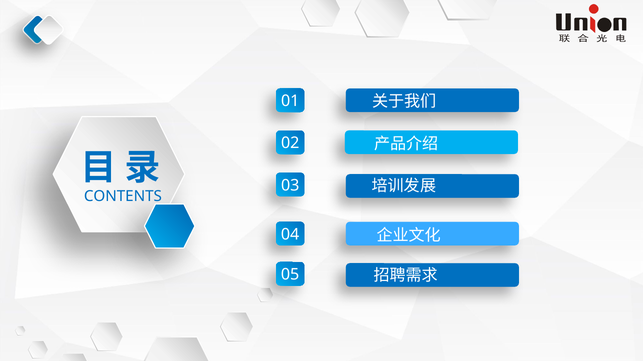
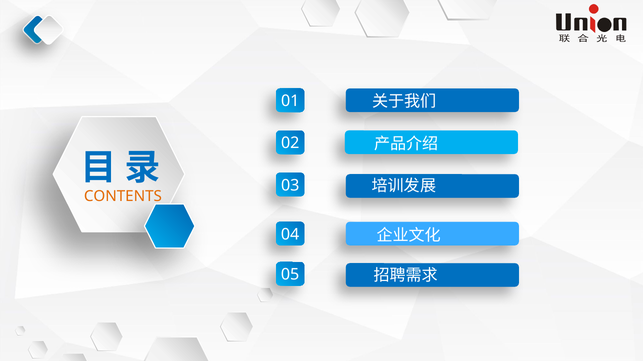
CONTENTS colour: blue -> orange (123, 196)
